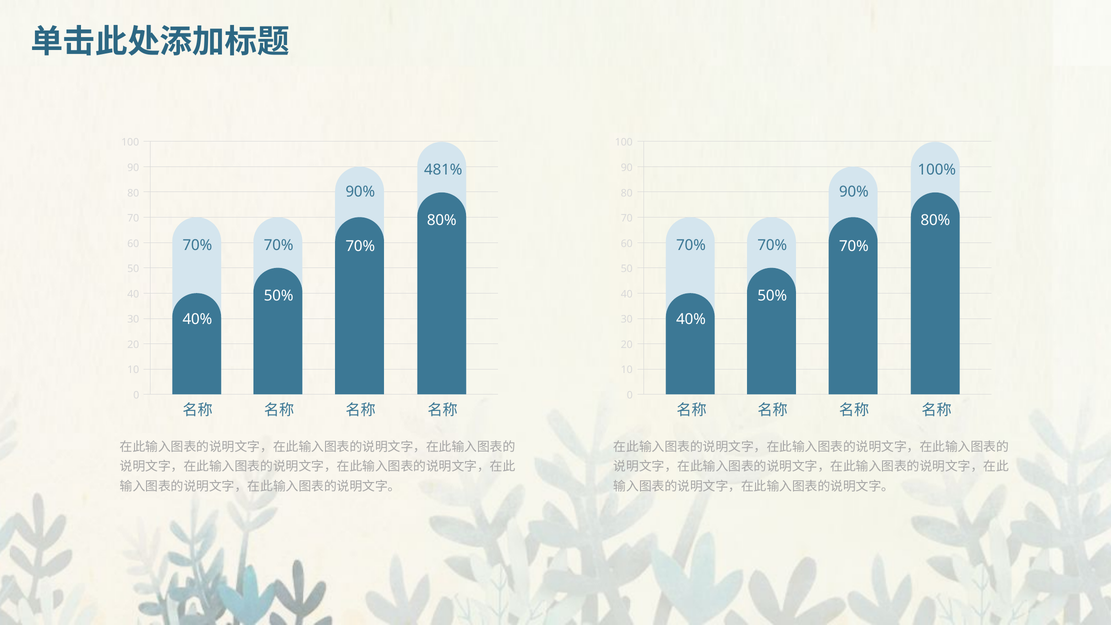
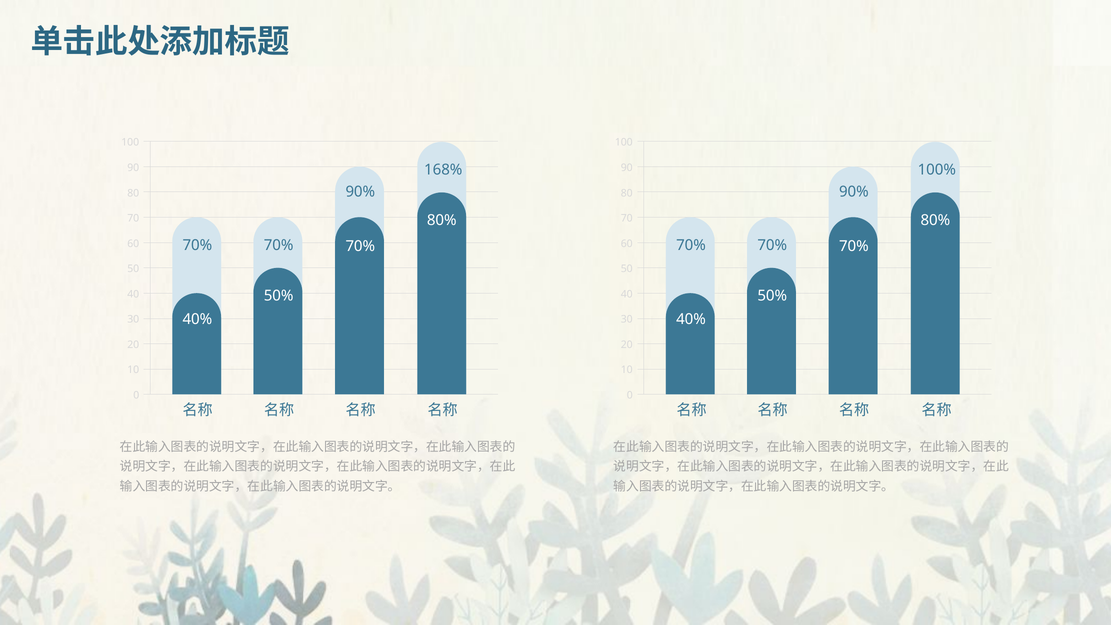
481%: 481% -> 168% (443, 170)
